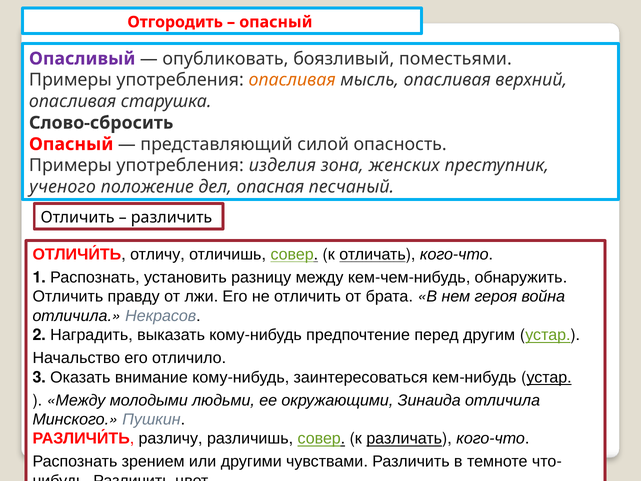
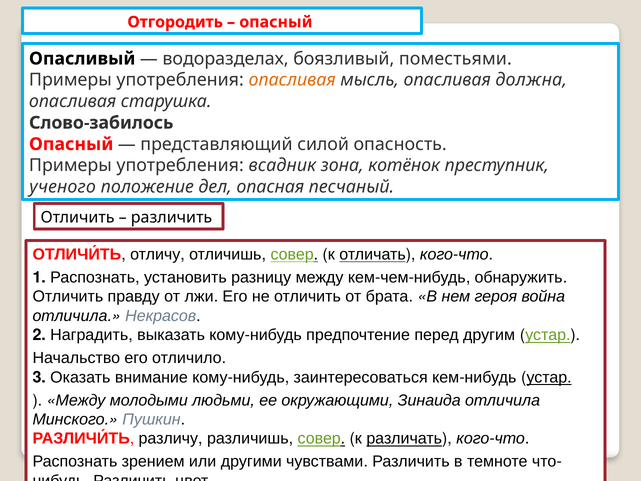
Опасливый colour: purple -> black (82, 59)
опубликовать: опубликовать -> водоразделах (225, 59)
верхний: верхний -> должна (531, 80)
Слово-сбросить: Слово-сбросить -> Слово-забилось (101, 123)
изделия: изделия -> всадник (282, 165)
женских: женских -> котёнок (404, 165)
